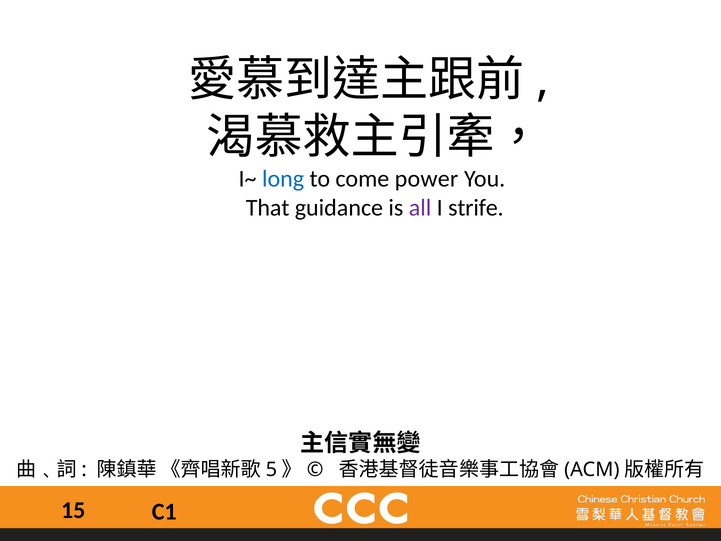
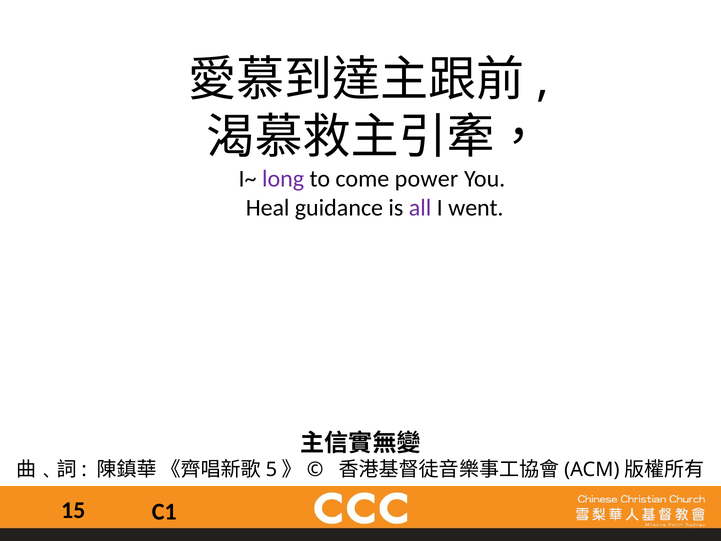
long colour: blue -> purple (283, 179)
That: That -> Heal (268, 208)
strife: strife -> went (476, 208)
